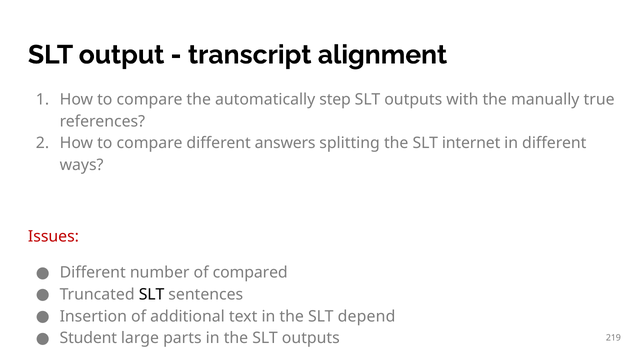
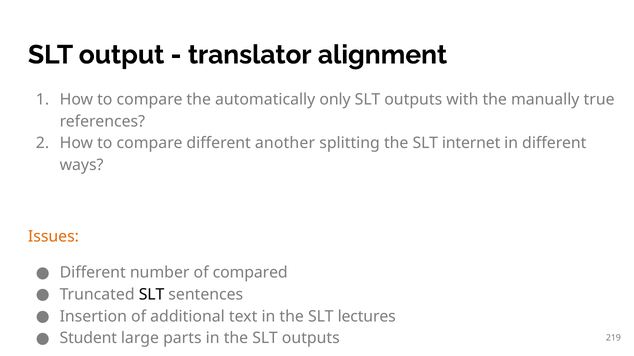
transcript: transcript -> translator (250, 55)
step: step -> only (335, 100)
answers: answers -> another (285, 143)
Issues colour: red -> orange (53, 237)
depend: depend -> lectures (367, 317)
